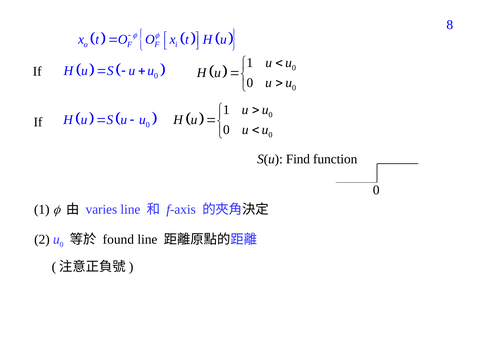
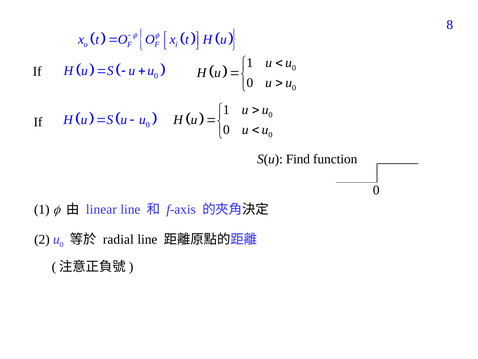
varies: varies -> linear (101, 209)
found: found -> radial (118, 239)
